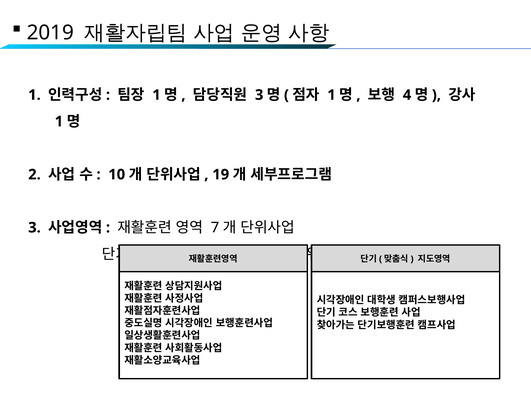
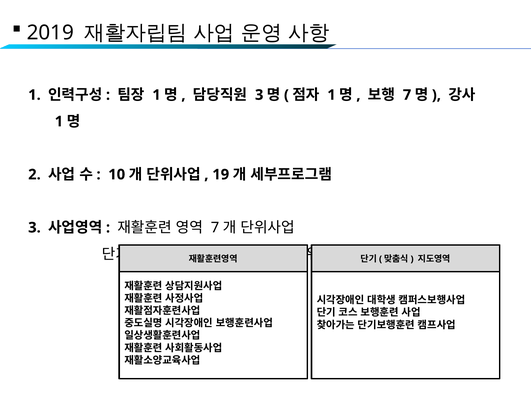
4: 4 -> 7 (407, 95)
